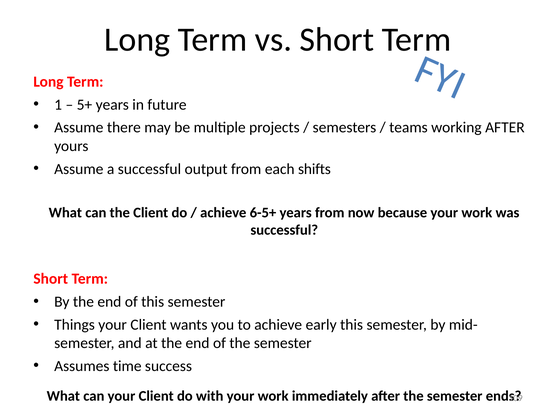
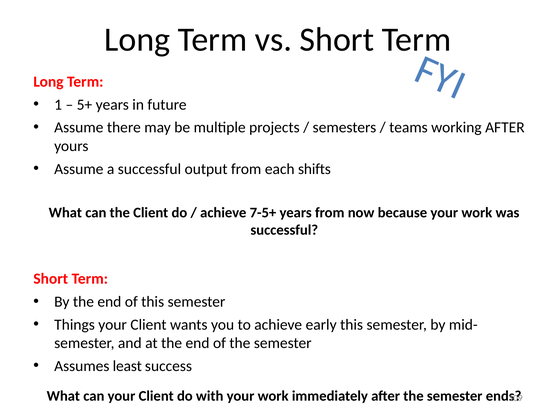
6-5+: 6-5+ -> 7-5+ (263, 213)
time: time -> least (127, 366)
